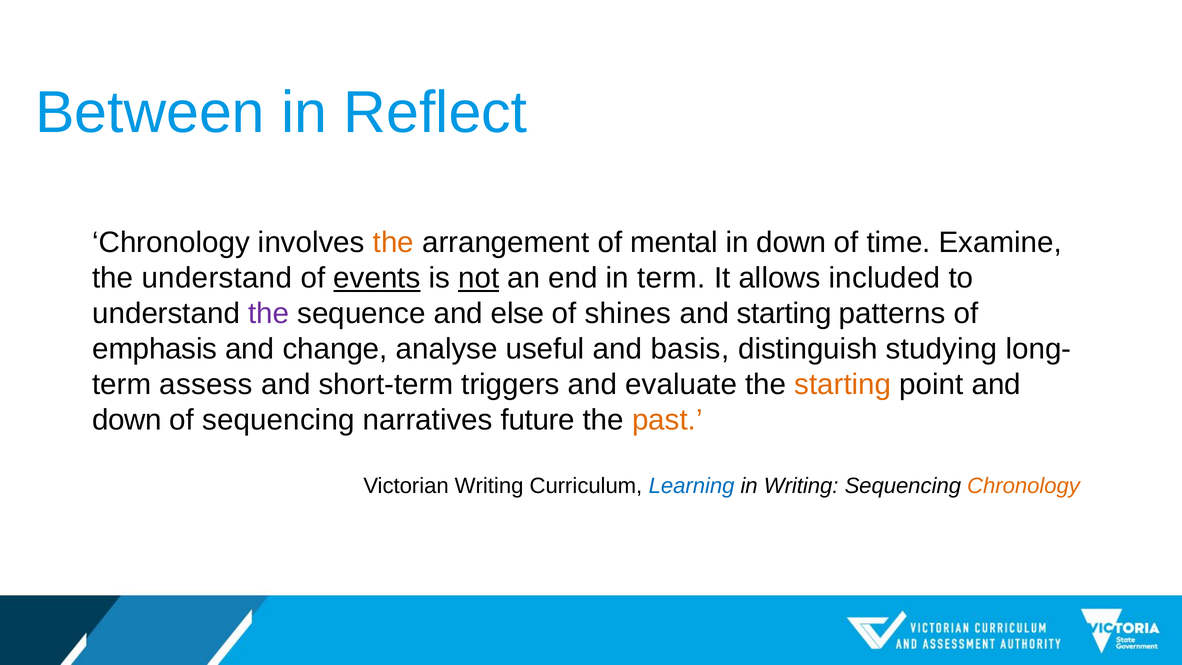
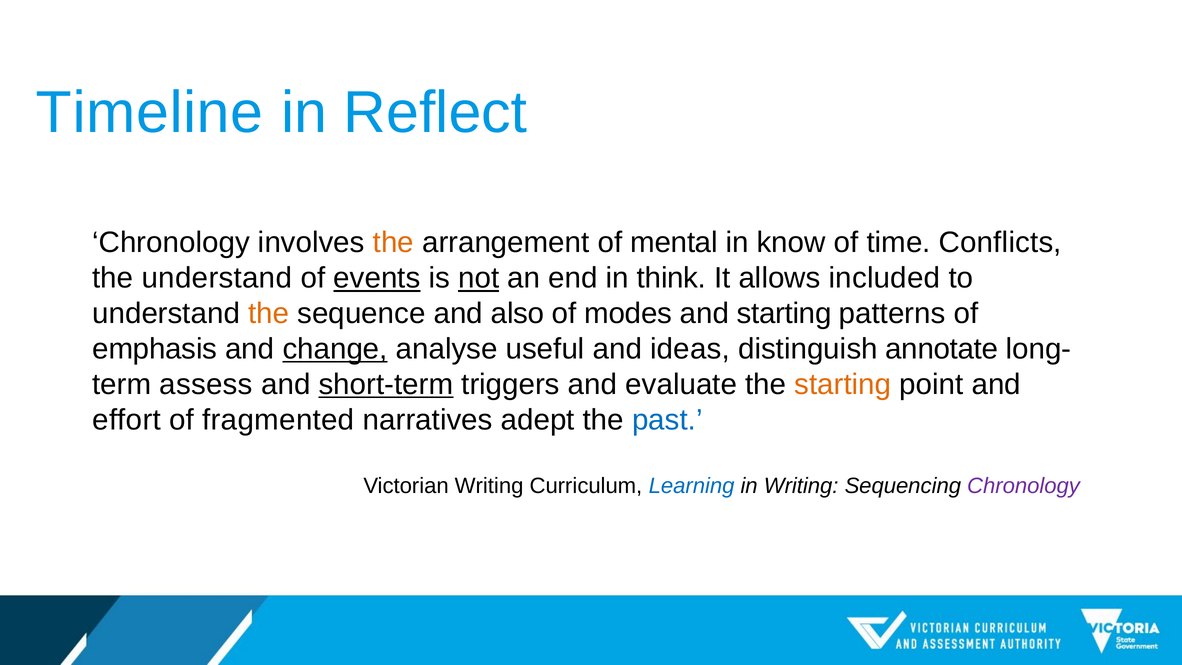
Between: Between -> Timeline (150, 113)
in down: down -> know (791, 243)
Examine: Examine -> Conflicts (1000, 243)
in term: term -> think (672, 278)
the colour: purple -> orange (269, 314)
else: else -> also (518, 314)
shines: shines -> modes (628, 314)
change underline: none -> present (335, 349)
basis: basis -> ideas (690, 349)
studying: studying -> annotate (942, 349)
short-term underline: none -> present (386, 384)
down: down -> effort (127, 420)
of sequencing: sequencing -> fragmented (278, 420)
future: future -> adept (538, 420)
past colour: orange -> blue (667, 420)
Chronology colour: orange -> purple (1024, 486)
